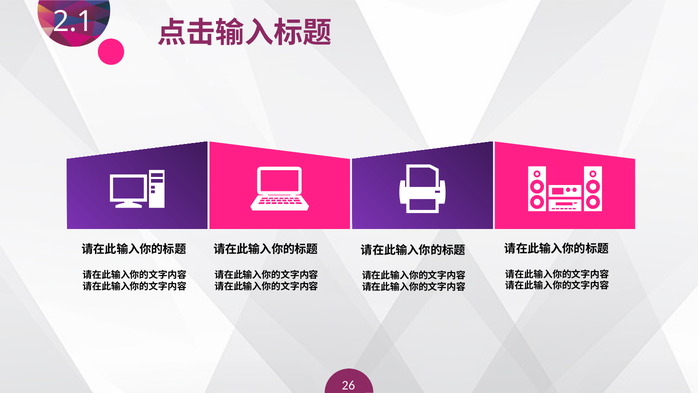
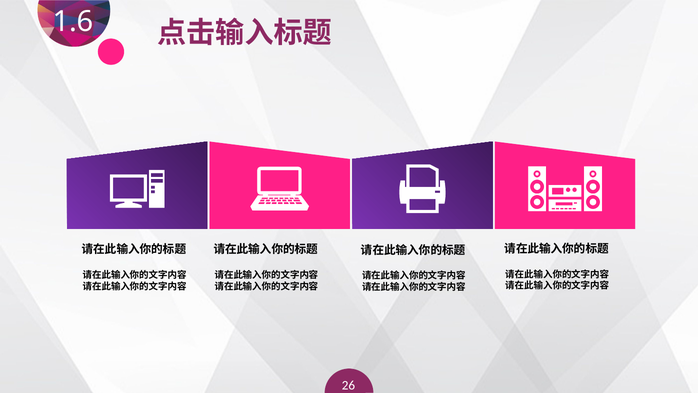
2.1: 2.1 -> 1.6 (73, 22)
